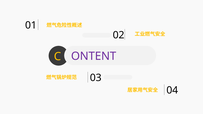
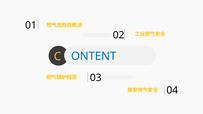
ONTENT colour: purple -> blue (94, 56)
